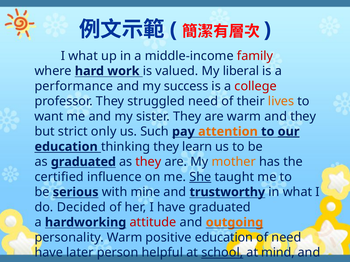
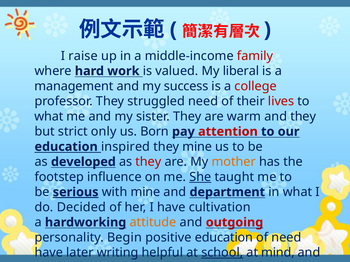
I what: what -> raise (83, 56)
performance: performance -> management (74, 86)
lives colour: orange -> red (281, 101)
want: want -> what (49, 117)
Such: Such -> Born (155, 132)
attention colour: orange -> red (228, 132)
our underline: present -> none (289, 132)
thinking: thinking -> inspired (126, 147)
they learn: learn -> mine (197, 147)
as graduated: graduated -> developed (83, 162)
certified: certified -> footstep (59, 177)
serious underline: none -> present (76, 192)
trustworthy: trustworthy -> department (227, 192)
have graduated: graduated -> cultivation (220, 208)
attitude colour: red -> orange (153, 223)
outgoing colour: orange -> red (234, 223)
personality Warm: Warm -> Begin (124, 238)
person: person -> writing (118, 253)
